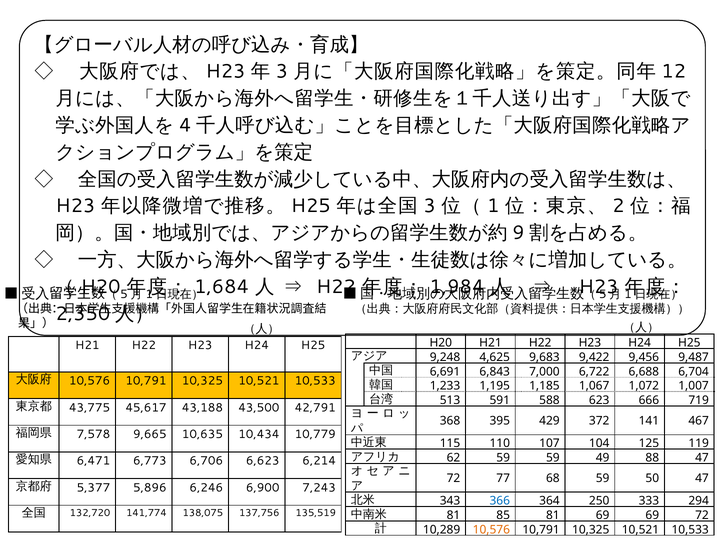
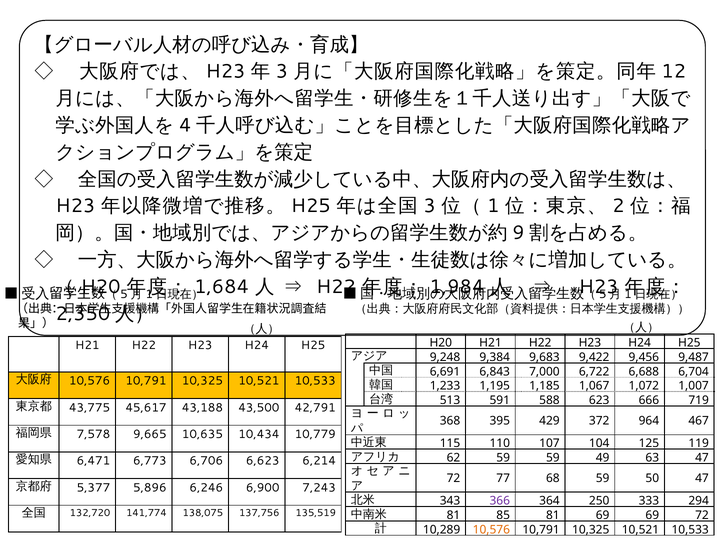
4,625: 4,625 -> 9,384 (495, 357)
141: 141 -> 964 (649, 421)
88: 88 -> 63 (652, 458)
366 colour: blue -> purple (500, 501)
